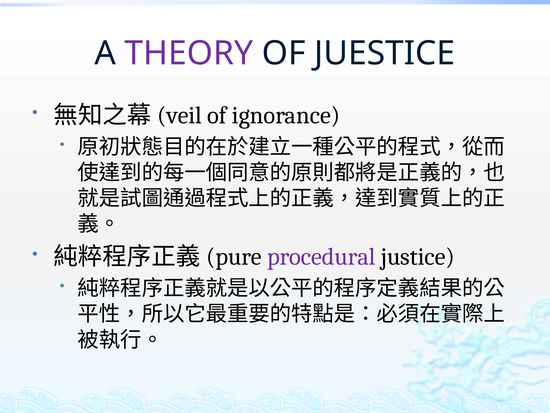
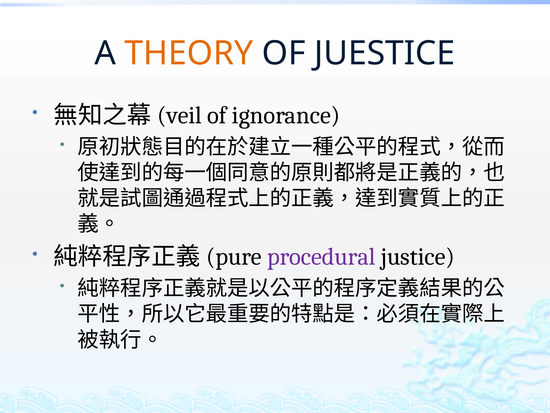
THEORY colour: purple -> orange (189, 53)
